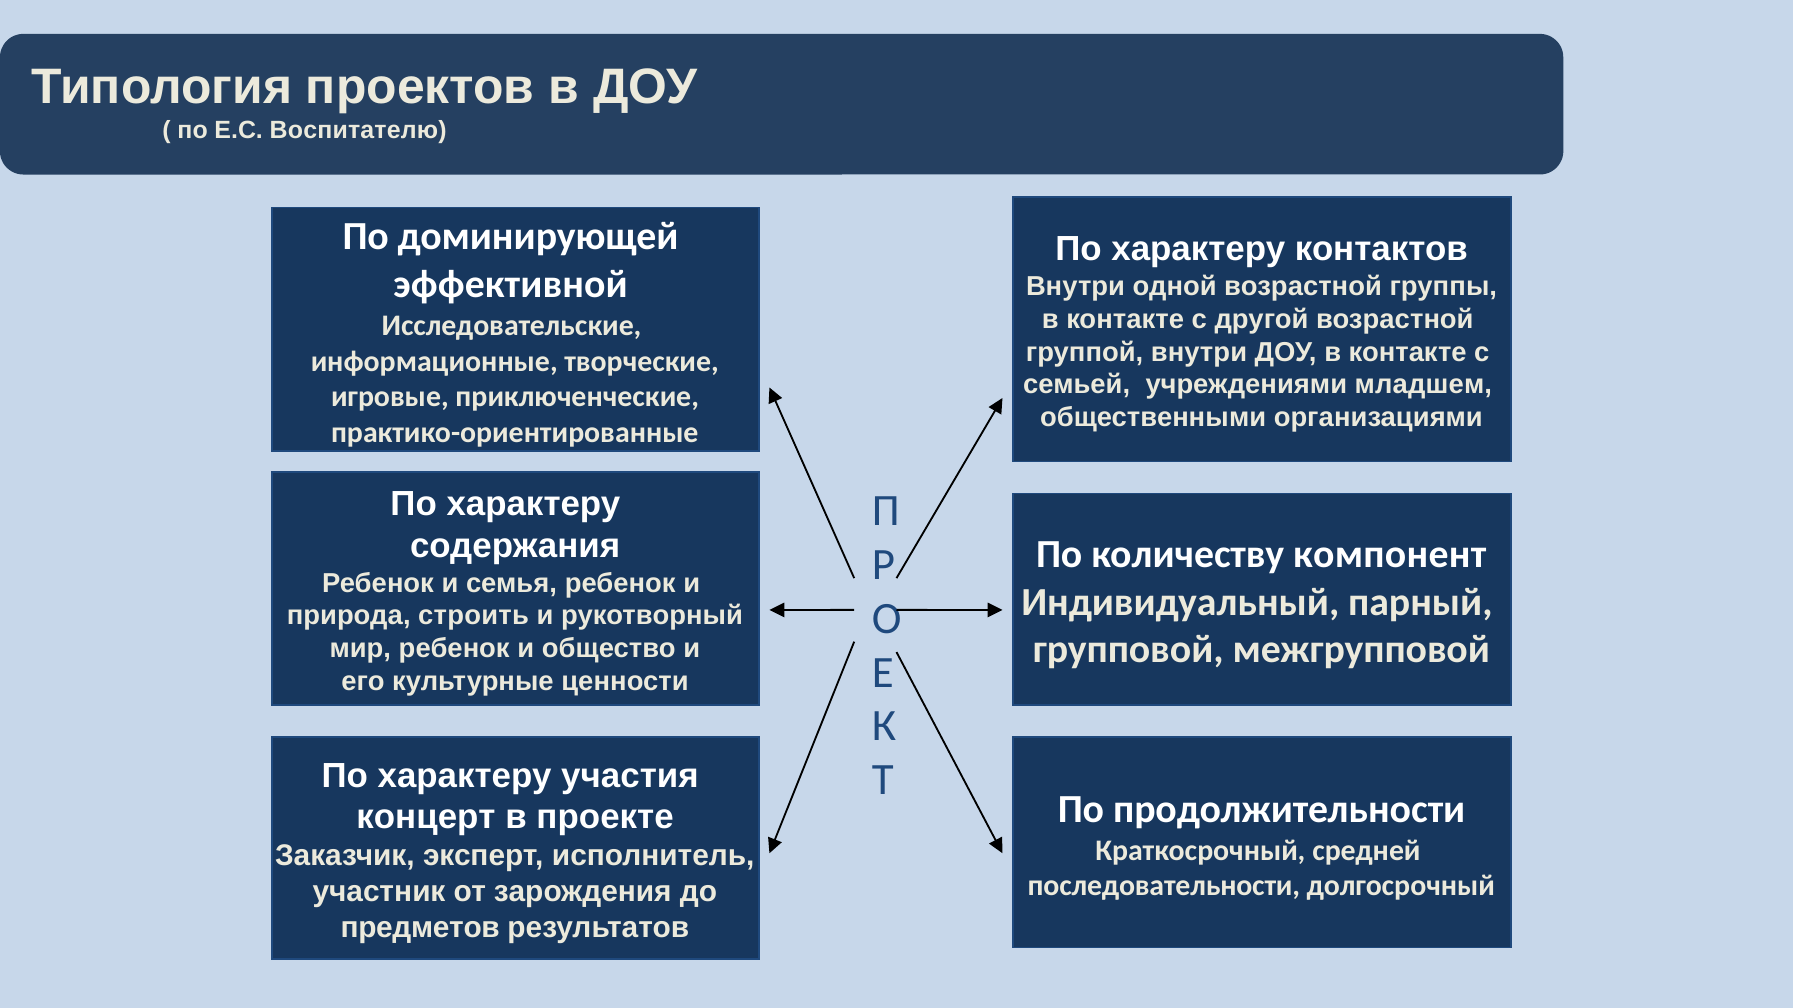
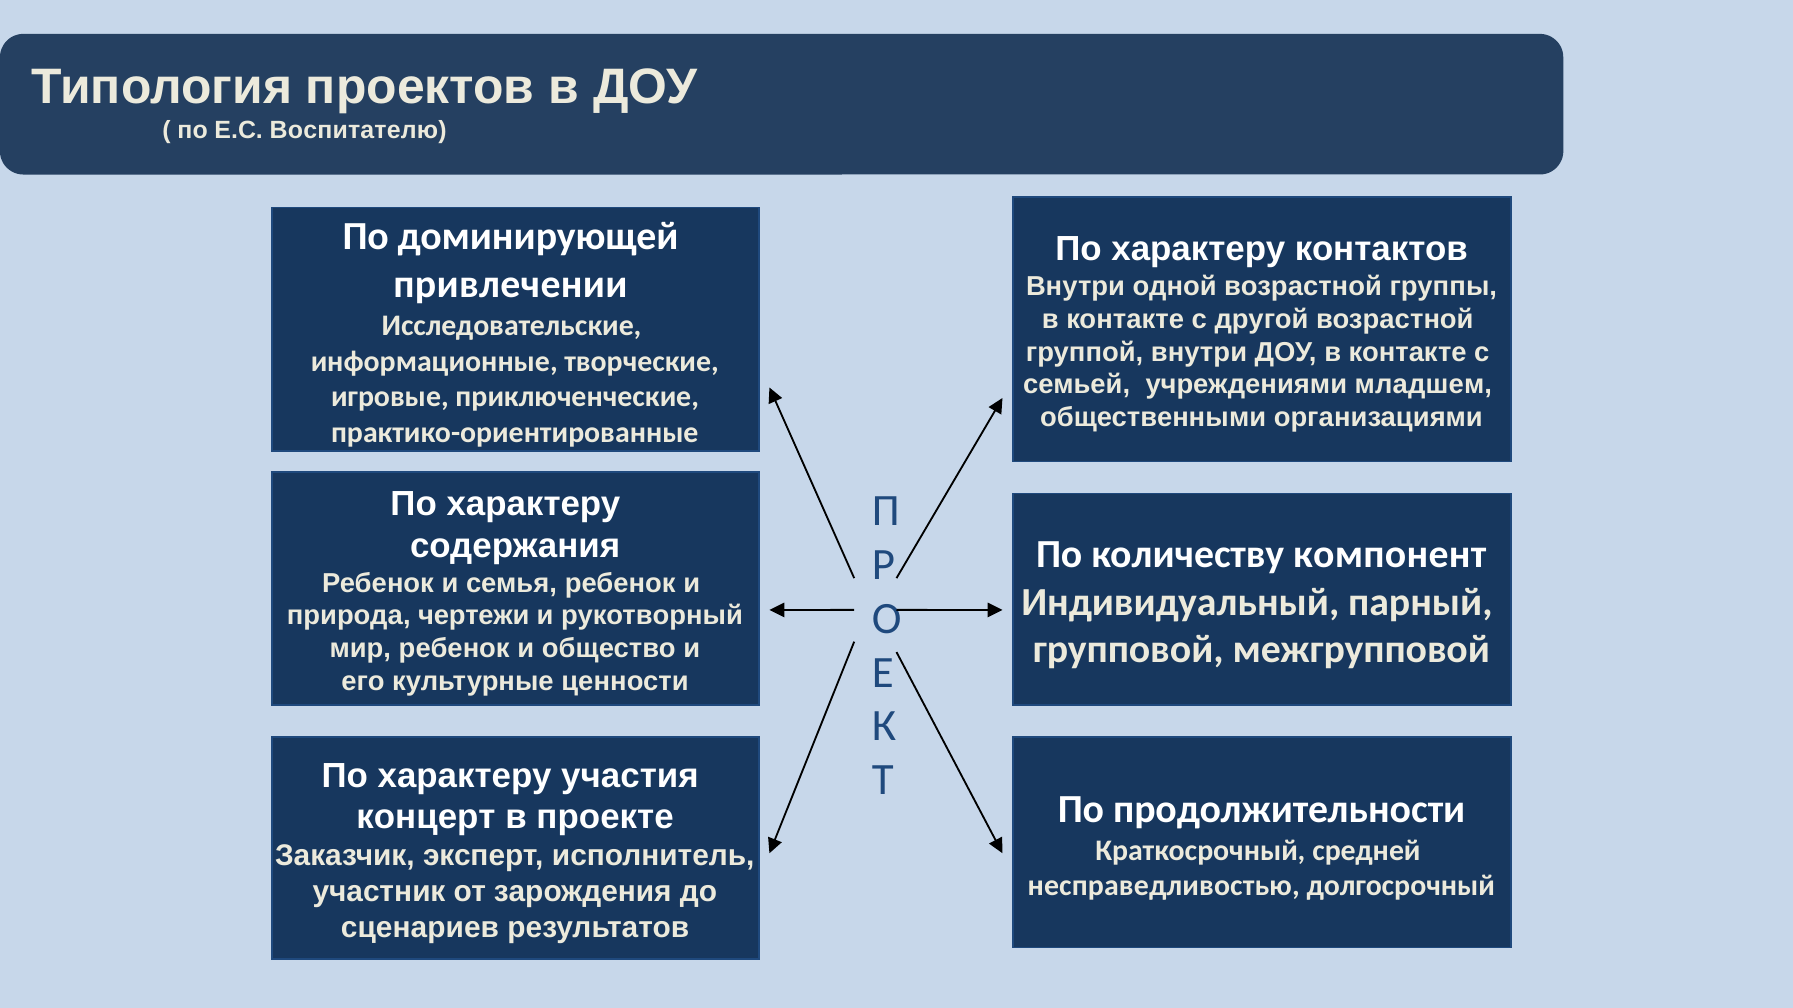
эффективной: эффективной -> привлечении (510, 284)
строить: строить -> чертежи (474, 616)
последовательности: последовательности -> несправедливостью (1164, 887)
предметов: предметов -> сценариев (420, 928)
